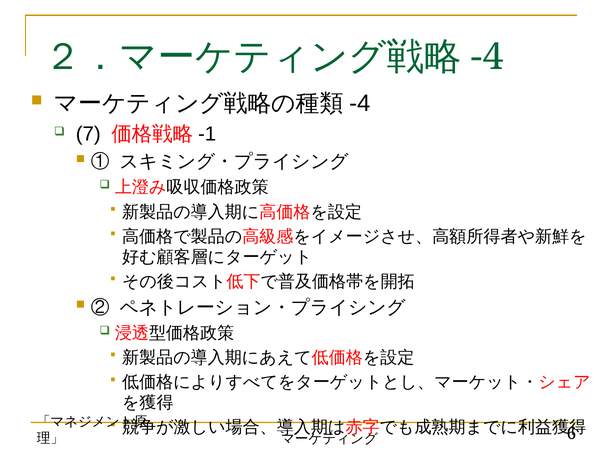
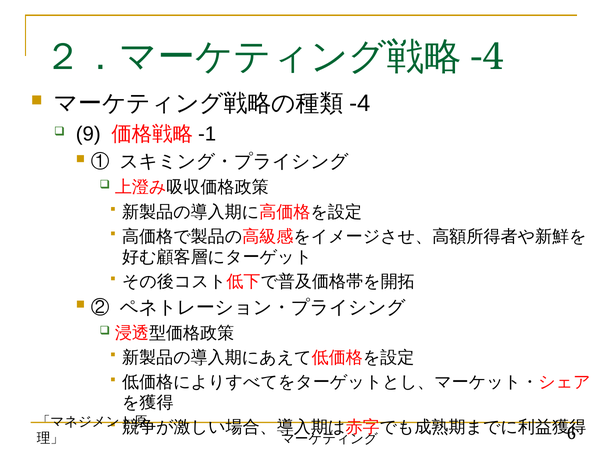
7: 7 -> 9 (88, 134)
